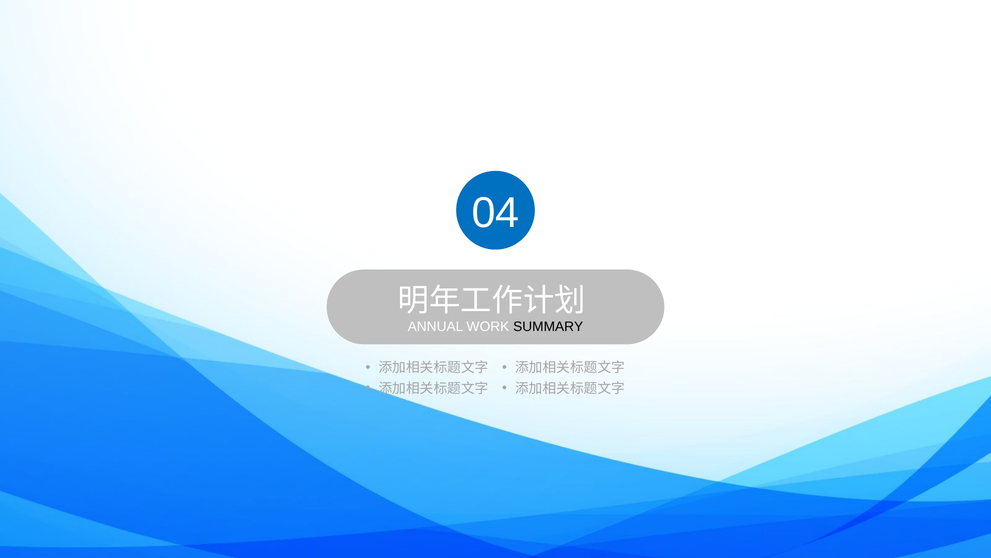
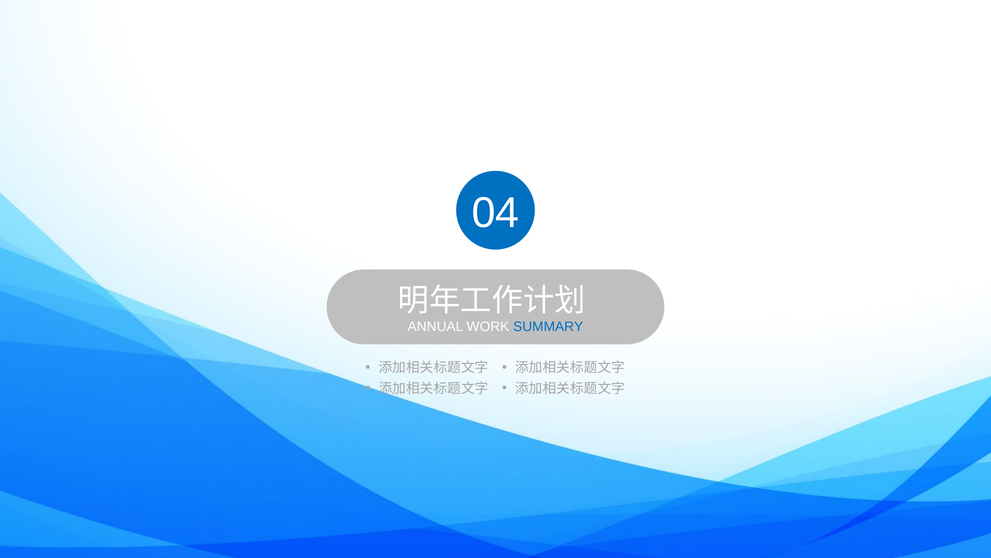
SUMMARY colour: black -> blue (548, 326)
